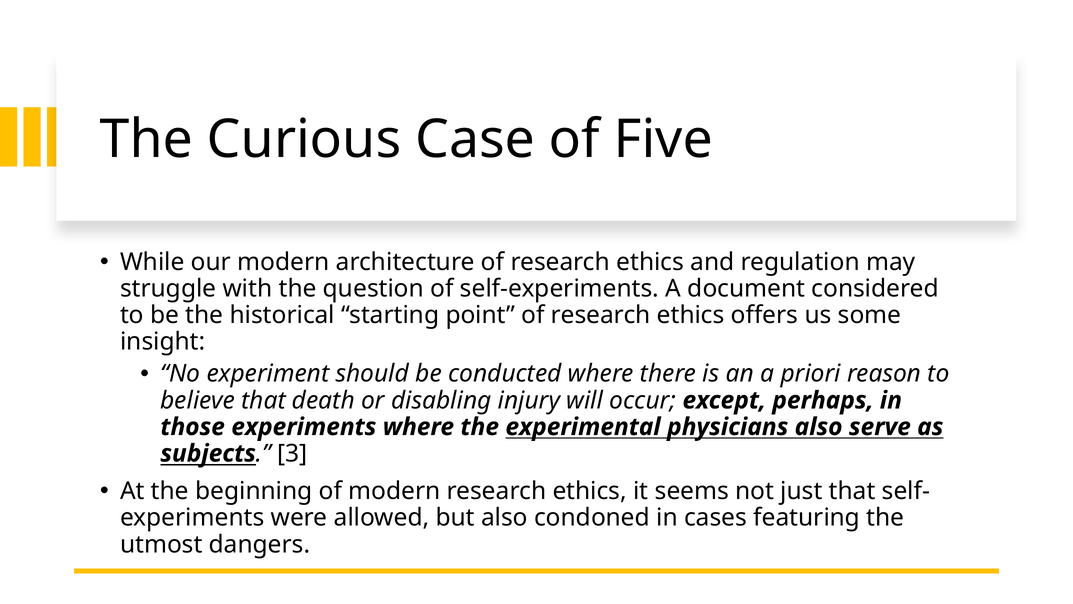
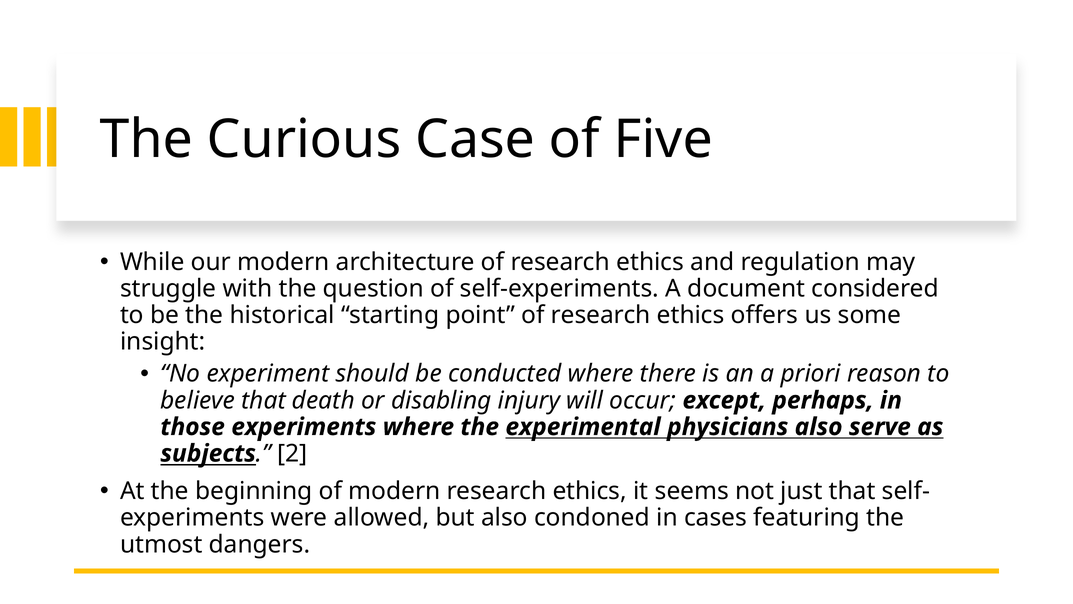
3: 3 -> 2 (292, 453)
